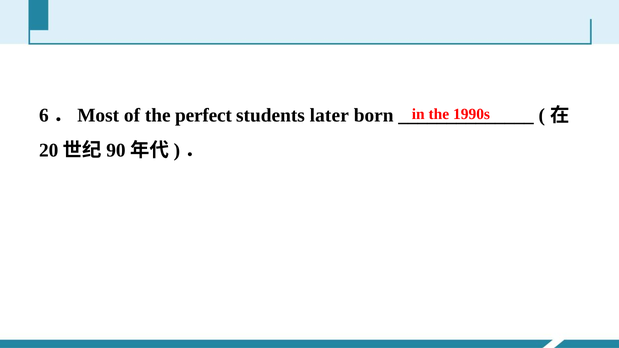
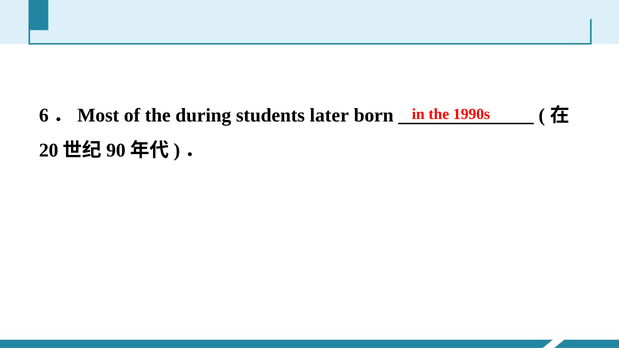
perfect: perfect -> during (203, 115)
